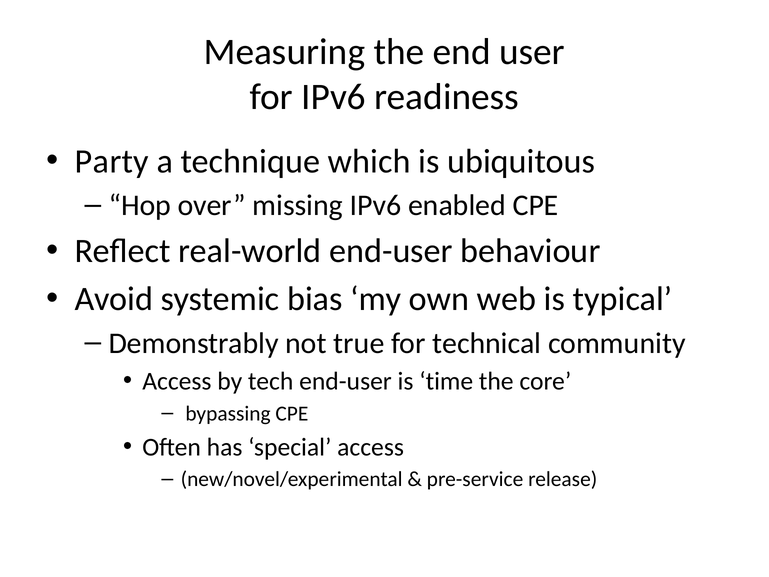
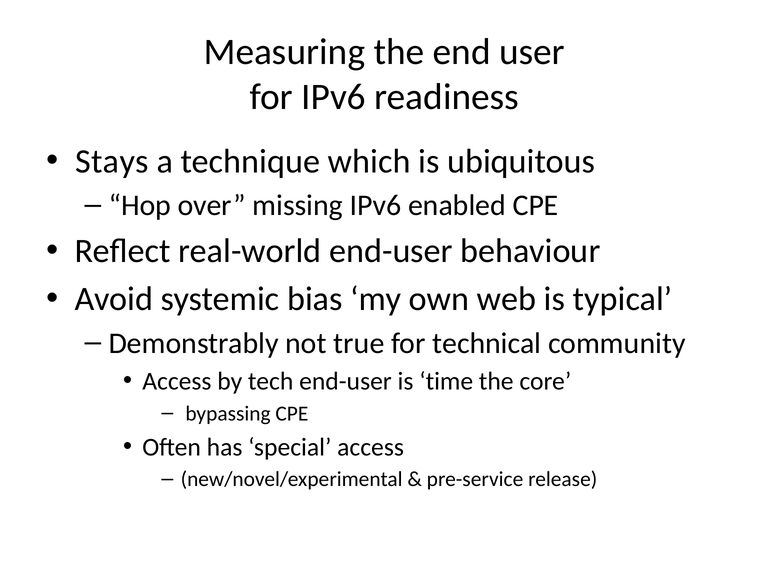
Party: Party -> Stays (112, 161)
